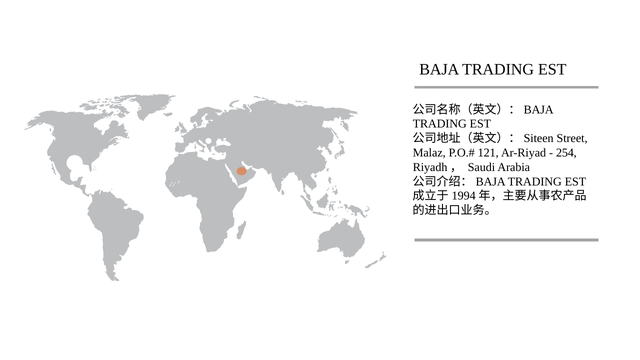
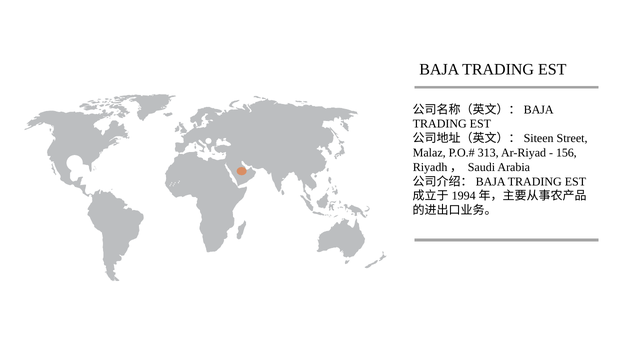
121: 121 -> 313 (488, 153)
254: 254 -> 156 (566, 153)
